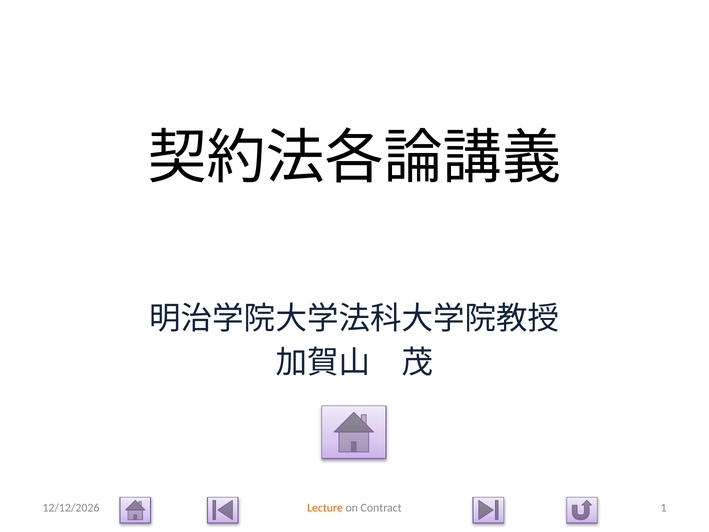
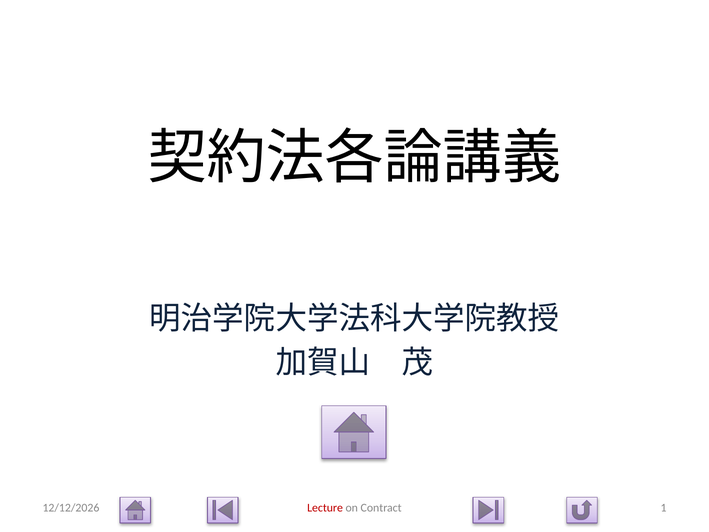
Lecture colour: orange -> red (325, 508)
